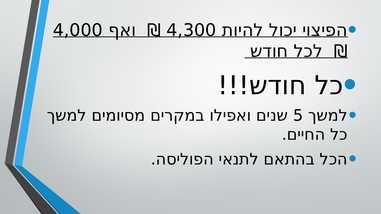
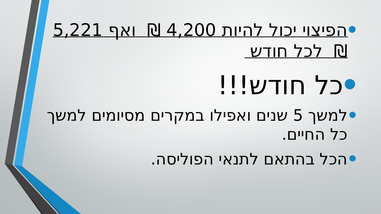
4,000: 4,000 -> 5,221 (78, 30)
4,300: 4,300 -> 4,200 (191, 30)
